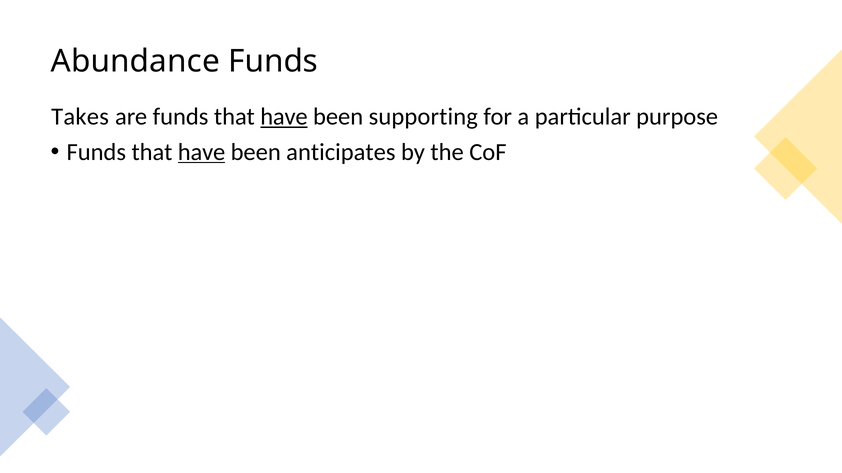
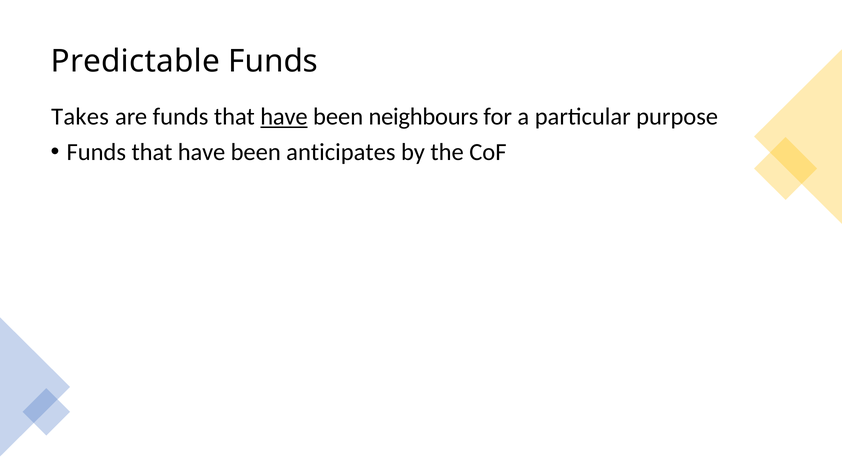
Abundance: Abundance -> Predictable (135, 61)
supporting: supporting -> neighbours (423, 117)
have underline: present -> none (202, 152)
